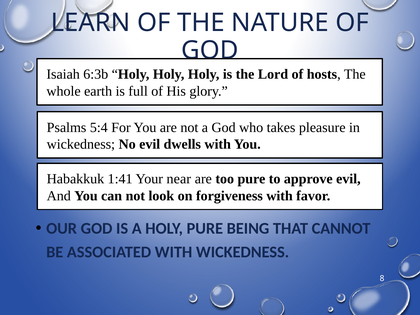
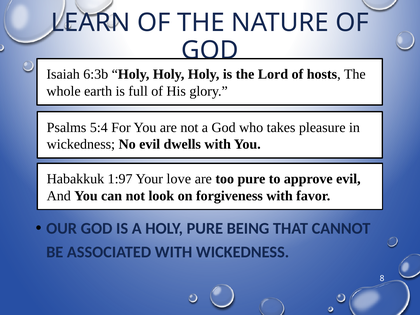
1:41: 1:41 -> 1:97 (120, 179)
near: near -> love (179, 179)
